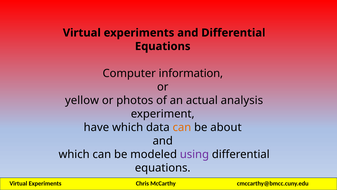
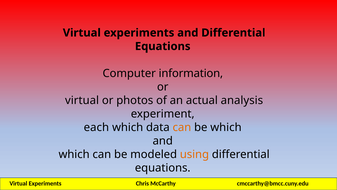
yellow: yellow -> virtual (82, 100)
have: have -> each (96, 127)
be about: about -> which (226, 127)
using colour: purple -> orange (194, 154)
